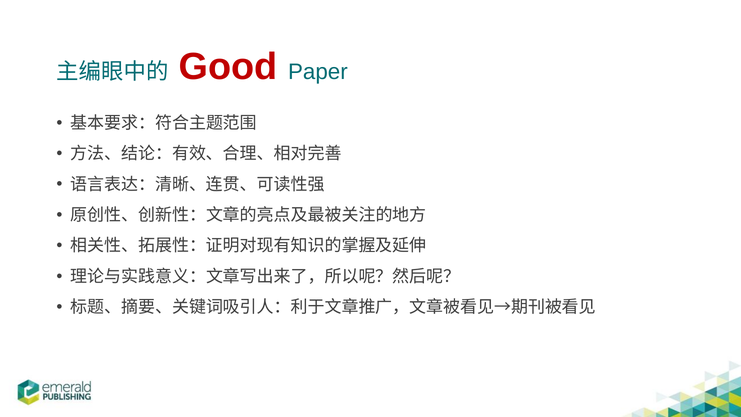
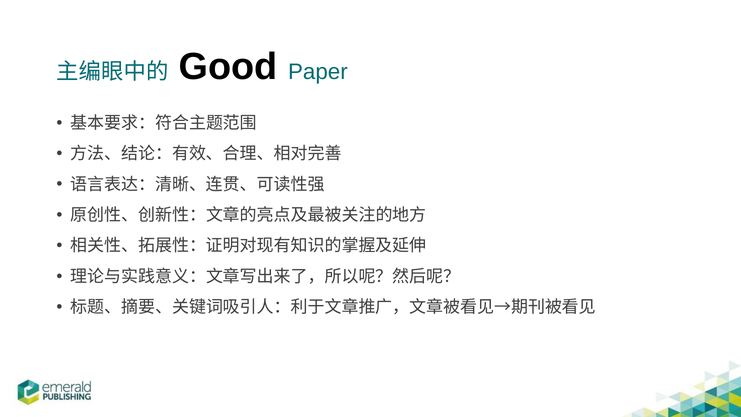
Good colour: red -> black (228, 67)
